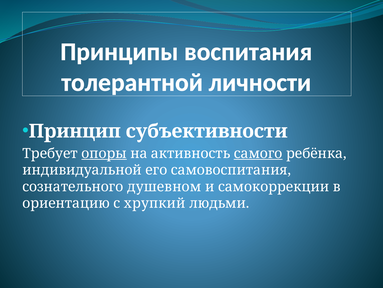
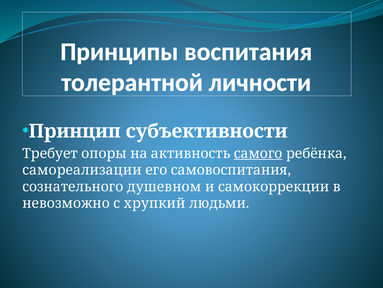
опоры underline: present -> none (104, 153)
индивидуальной: индивидуальной -> самореализации (82, 170)
ориентацию: ориентацию -> невозможно (66, 203)
